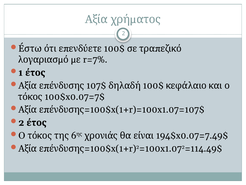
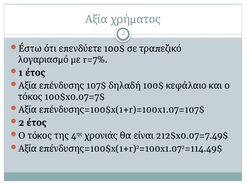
6: 6 -> 4 (74, 135)
194$: 194$ -> 212$ (166, 135)
